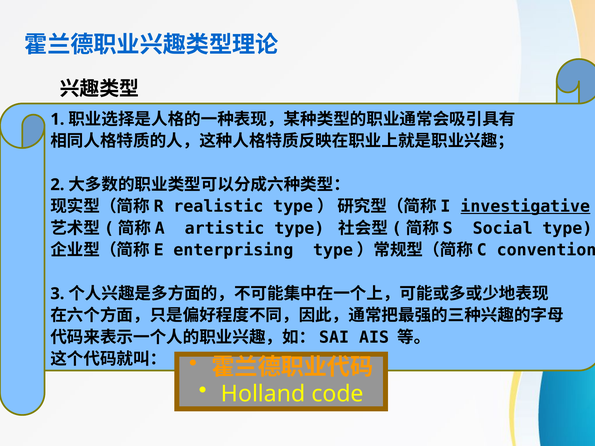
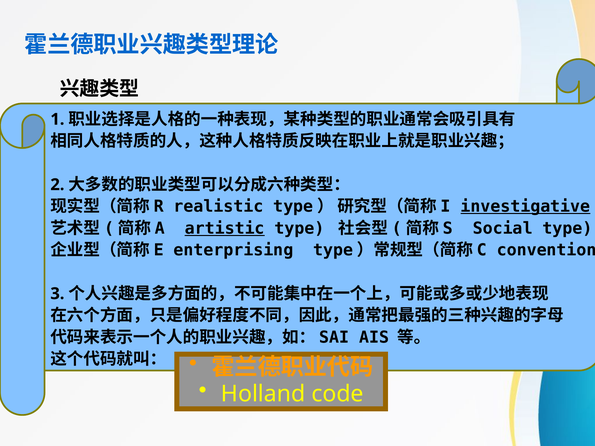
artistic underline: none -> present (225, 228)
